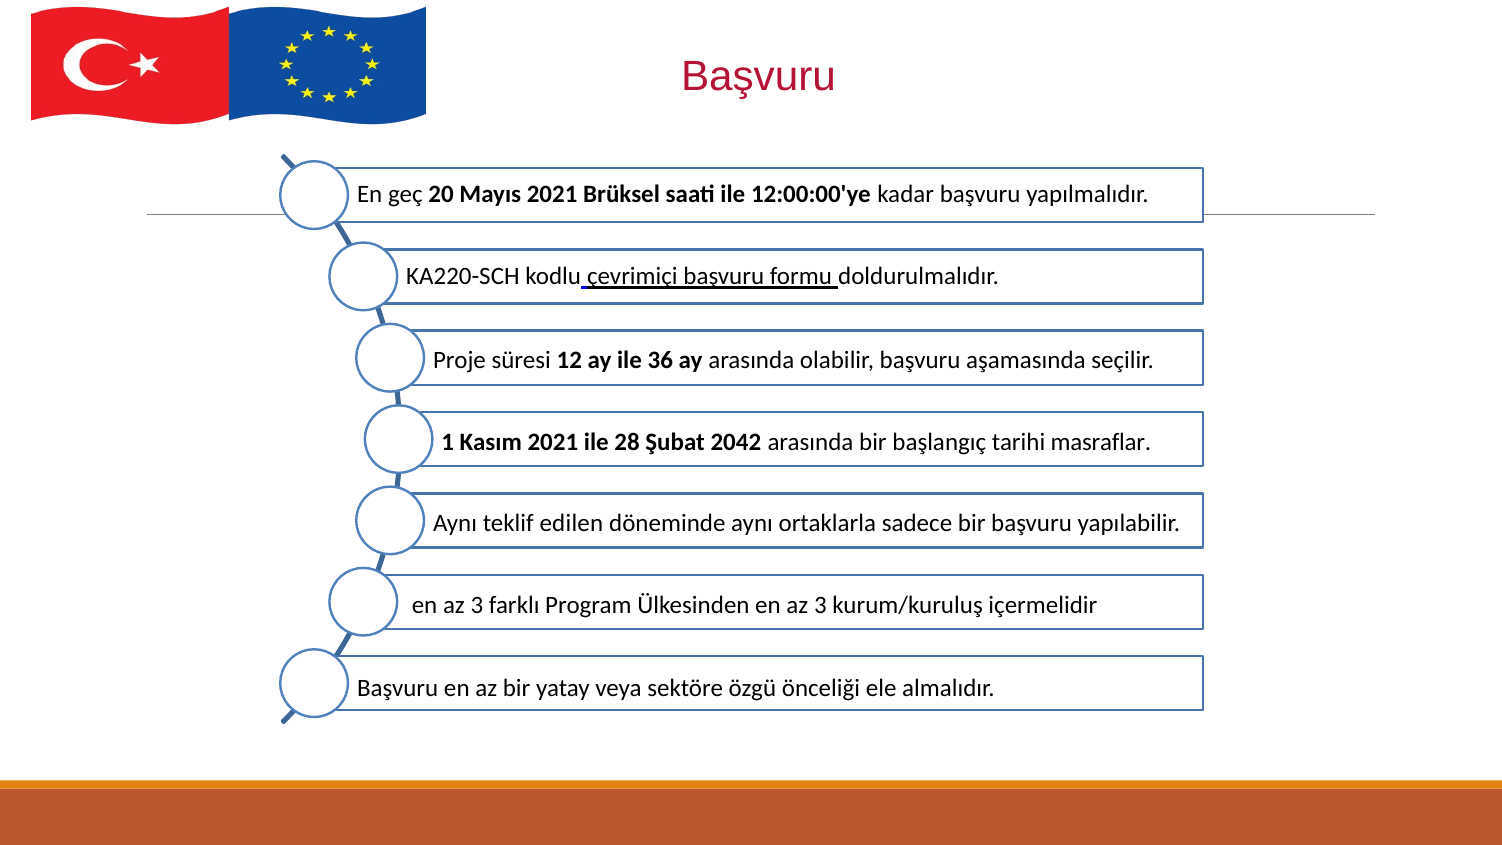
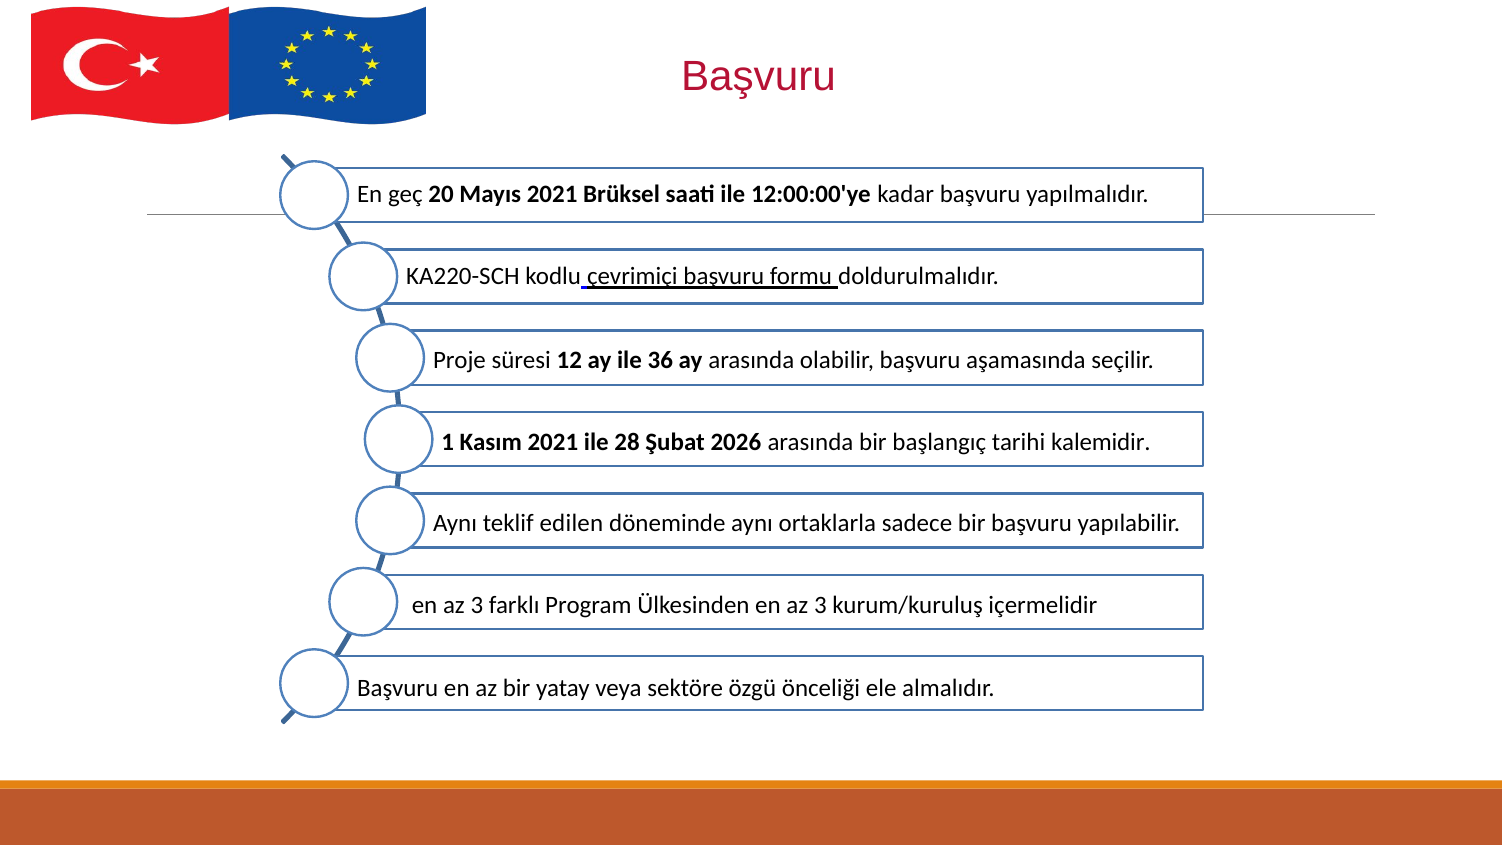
2042: 2042 -> 2026 (736, 442)
masraflar: masraflar -> kalemidir (1101, 442)
